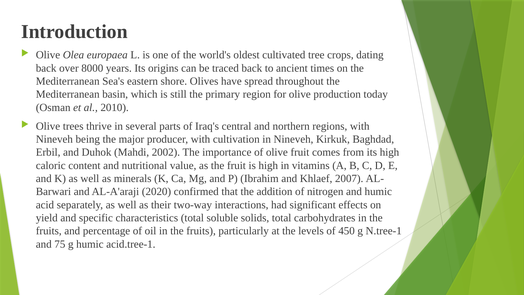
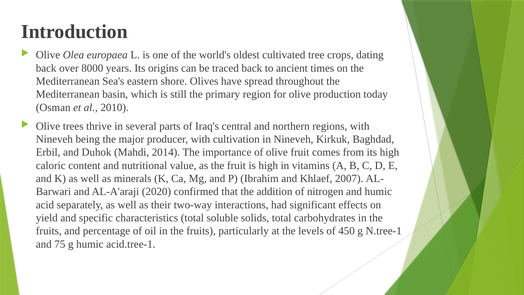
2002: 2002 -> 2014 (166, 152)
